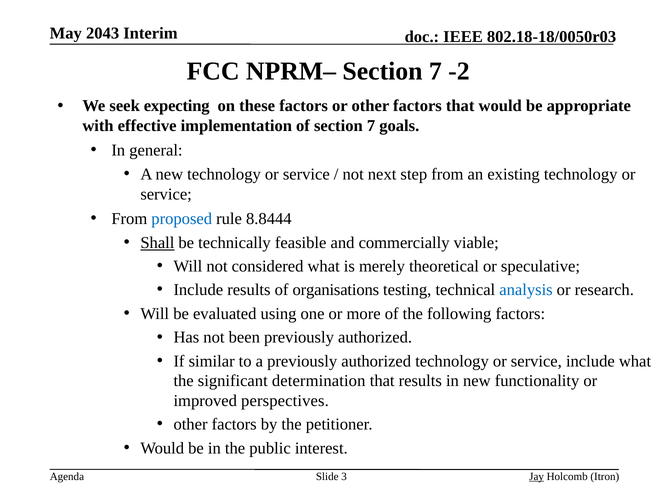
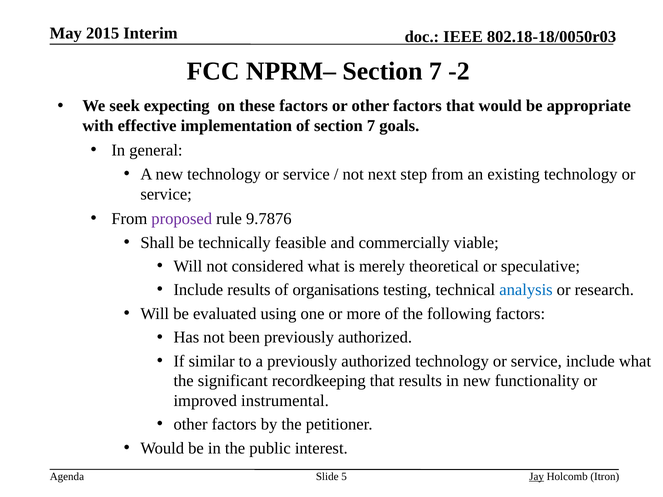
2043: 2043 -> 2015 (103, 33)
proposed colour: blue -> purple (182, 219)
8.8444: 8.8444 -> 9.7876 (269, 219)
Shall underline: present -> none (157, 243)
determination: determination -> recordkeeping (319, 381)
perspectives: perspectives -> instrumental (285, 401)
3: 3 -> 5 (344, 477)
